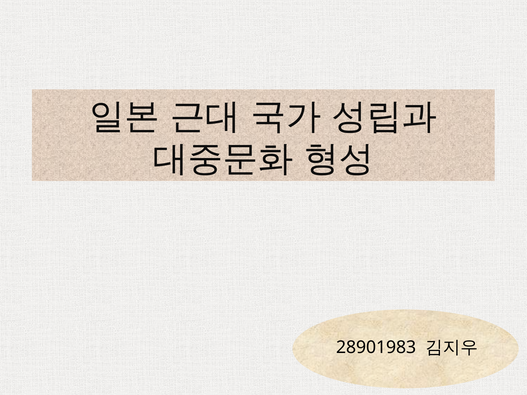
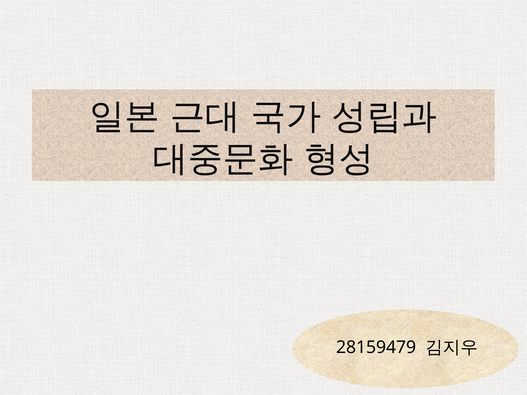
28901983: 28901983 -> 28159479 (376, 347)
